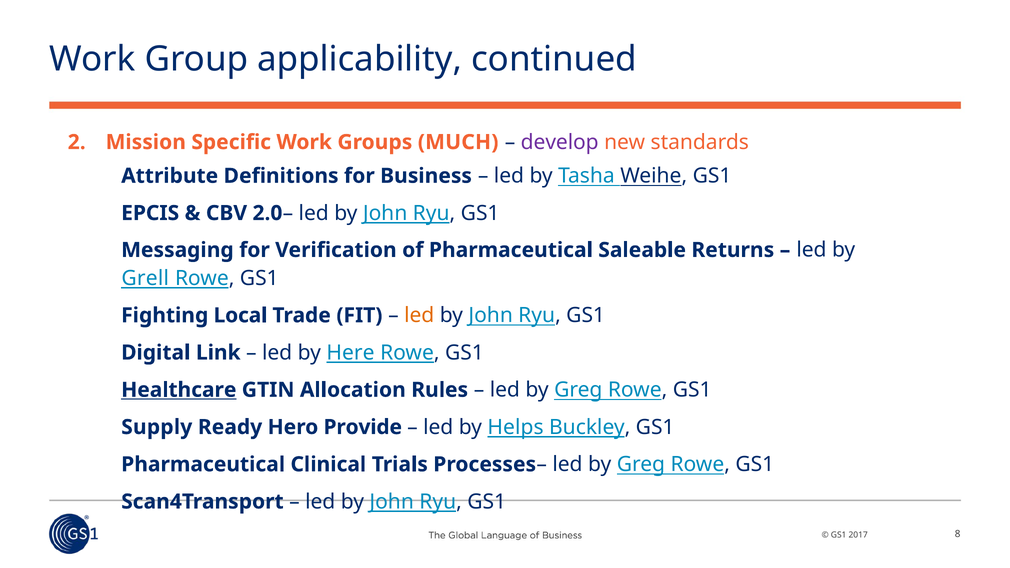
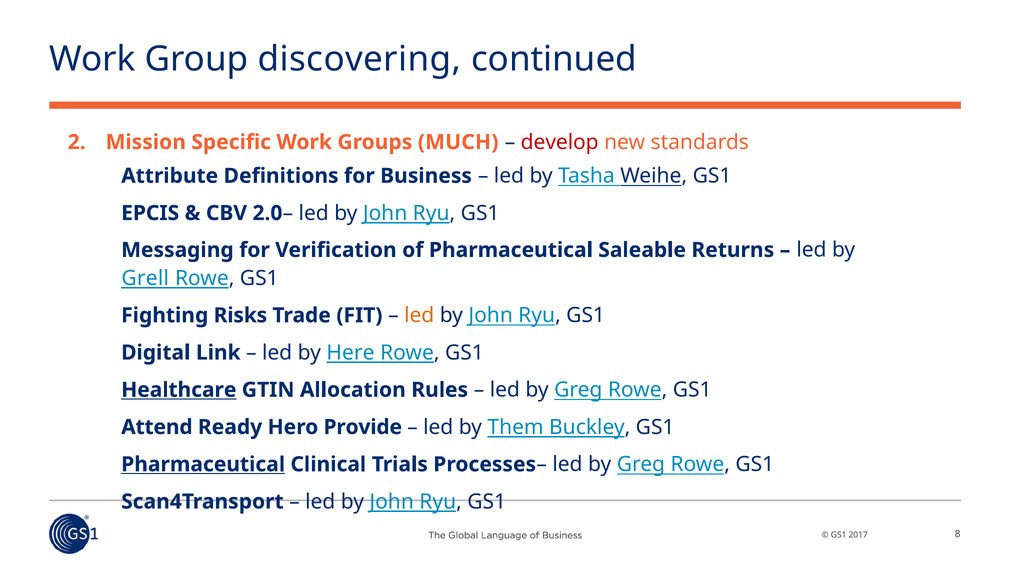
applicability: applicability -> discovering (360, 59)
develop colour: purple -> red (560, 142)
Local: Local -> Risks (240, 315)
Supply: Supply -> Attend (157, 427)
Helps: Helps -> Them (516, 427)
Pharmaceutical underline: none -> present (203, 464)
